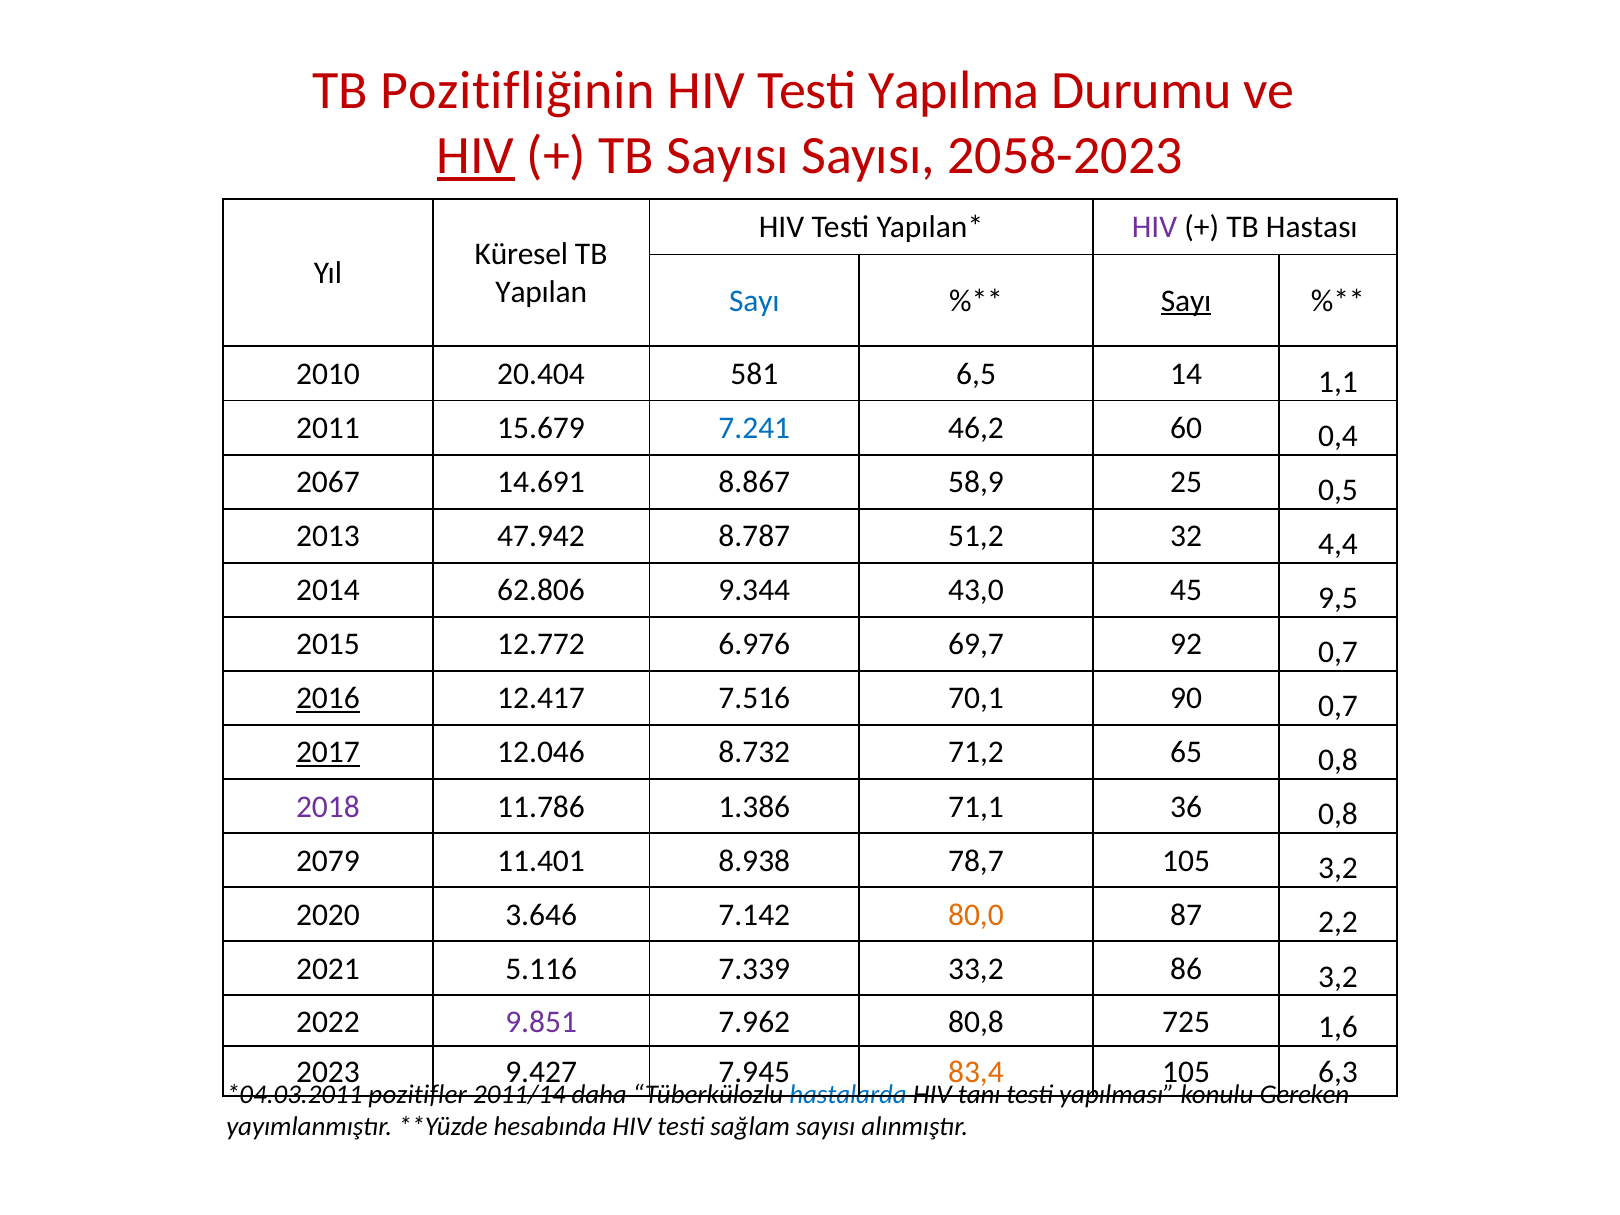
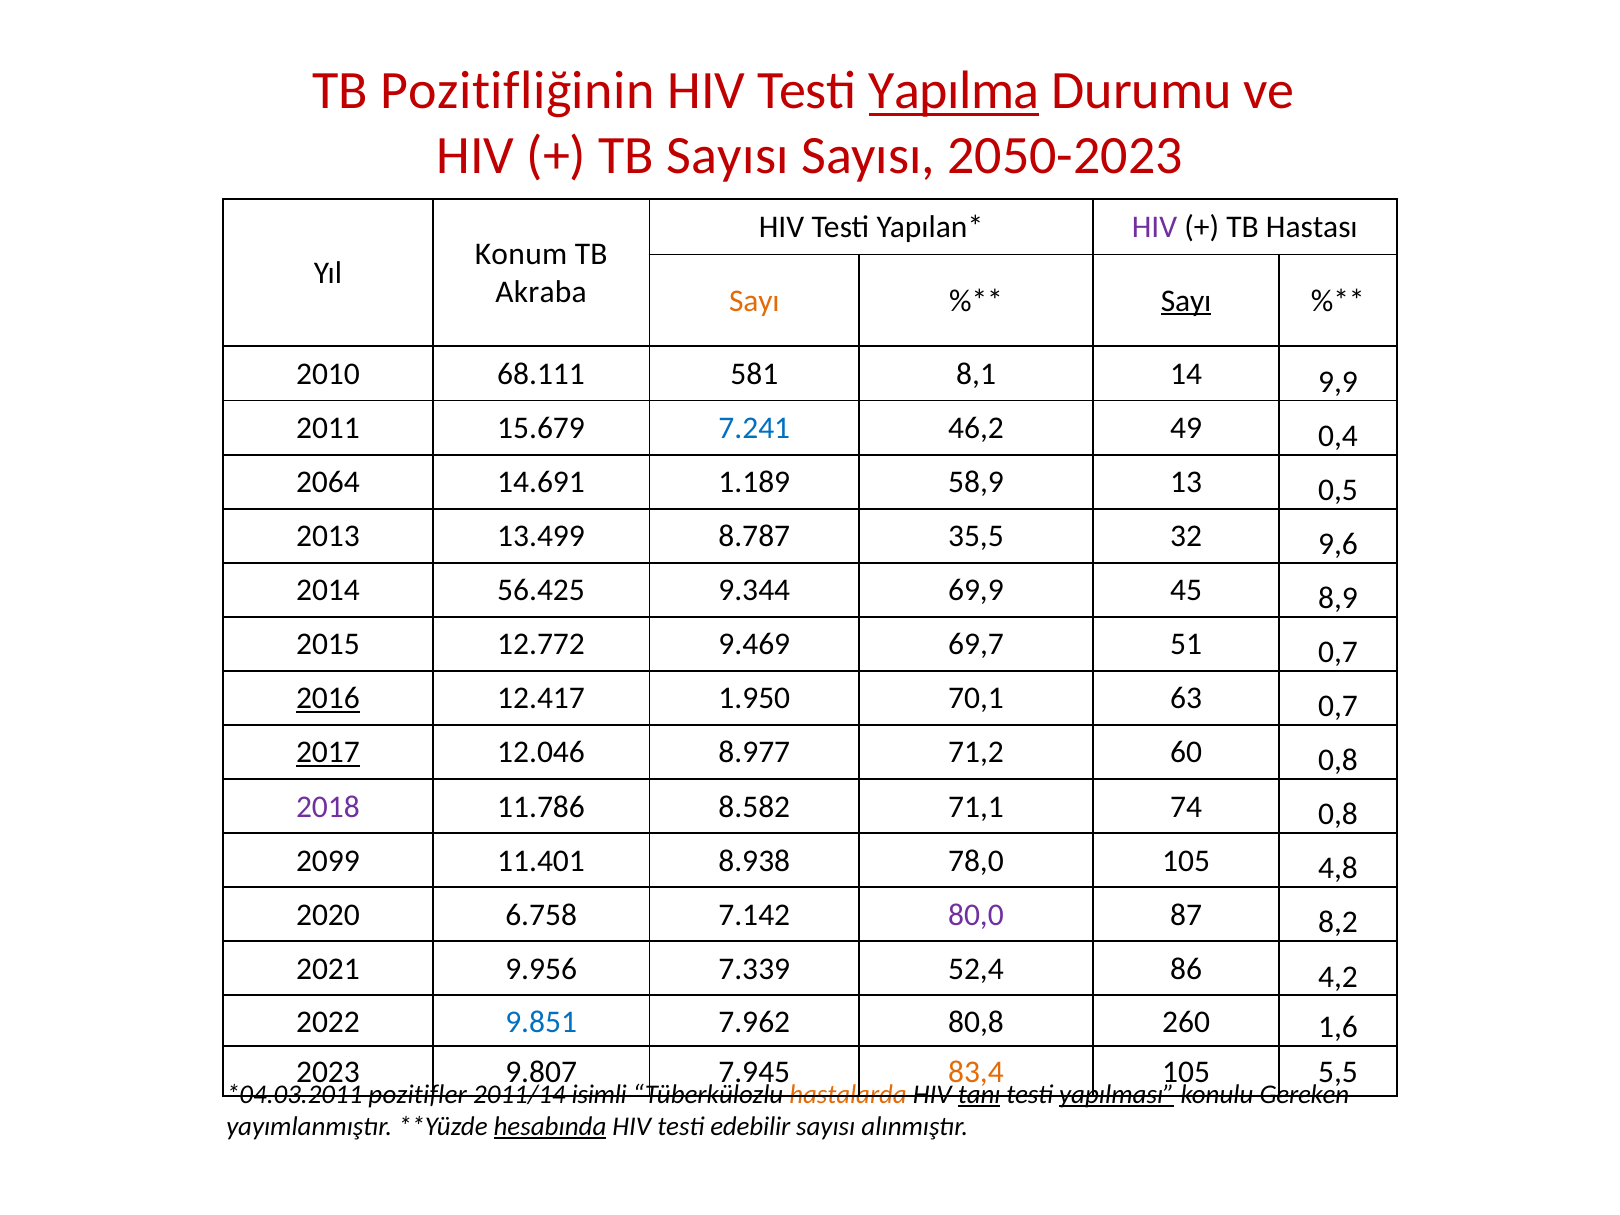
Yapılma underline: none -> present (954, 91)
HIV underline: present -> none (476, 156)
2058-2023: 2058-2023 -> 2050-2023 (1065, 156)
Küresel: Küresel -> Konum (521, 254)
Yapılan: Yapılan -> Akraba (541, 292)
Sayı colour: blue -> orange (754, 301)
20.404: 20.404 -> 68.111 (541, 374)
6,5: 6,5 -> 8,1 (976, 374)
1,1: 1,1 -> 9,9 (1338, 382)
60: 60 -> 49 (1186, 428)
2067: 2067 -> 2064 (328, 482)
8.867: 8.867 -> 1.189 (754, 482)
25: 25 -> 13 (1186, 482)
47.942: 47.942 -> 13.499 (541, 536)
51,2: 51,2 -> 35,5 (976, 536)
4,4: 4,4 -> 9,6 (1338, 544)
62.806: 62.806 -> 56.425 (541, 590)
43,0: 43,0 -> 69,9 (976, 590)
9,5: 9,5 -> 8,9 (1338, 598)
6.976: 6.976 -> 9.469 (754, 644)
92: 92 -> 51 (1186, 644)
7.516: 7.516 -> 1.950 (754, 699)
90: 90 -> 63 (1186, 699)
8.732: 8.732 -> 8.977 (754, 753)
65: 65 -> 60 (1186, 753)
1.386: 1.386 -> 8.582 (754, 807)
36: 36 -> 74 (1186, 807)
2079: 2079 -> 2099 (328, 861)
78,7: 78,7 -> 78,0 (976, 861)
105 3,2: 3,2 -> 4,8 (1338, 868)
3.646: 3.646 -> 6.758 (541, 915)
80,0 colour: orange -> purple (976, 915)
2,2: 2,2 -> 8,2 (1338, 923)
5.116: 5.116 -> 9.956 (541, 969)
33,2: 33,2 -> 52,4 (976, 969)
86 3,2: 3,2 -> 4,2 (1338, 977)
9.851 colour: purple -> blue (541, 1022)
725: 725 -> 260 (1186, 1022)
9.427: 9.427 -> 9.807 (541, 1072)
6,3: 6,3 -> 5,5 (1338, 1072)
daha: daha -> isimli (599, 1094)
hastalarda colour: blue -> orange (848, 1094)
tanı underline: none -> present (979, 1094)
yapılması underline: none -> present (1117, 1094)
hesabında underline: none -> present (550, 1127)
sağlam: sağlam -> edebilir (750, 1127)
